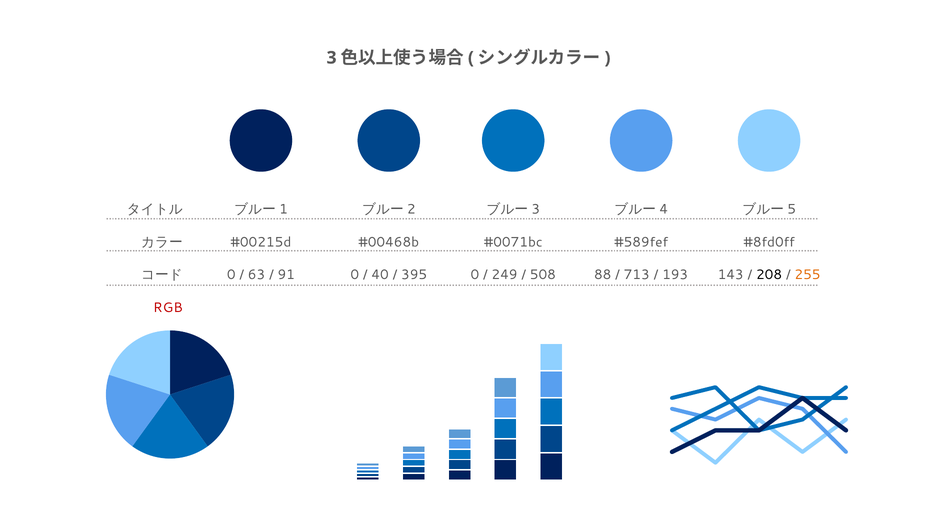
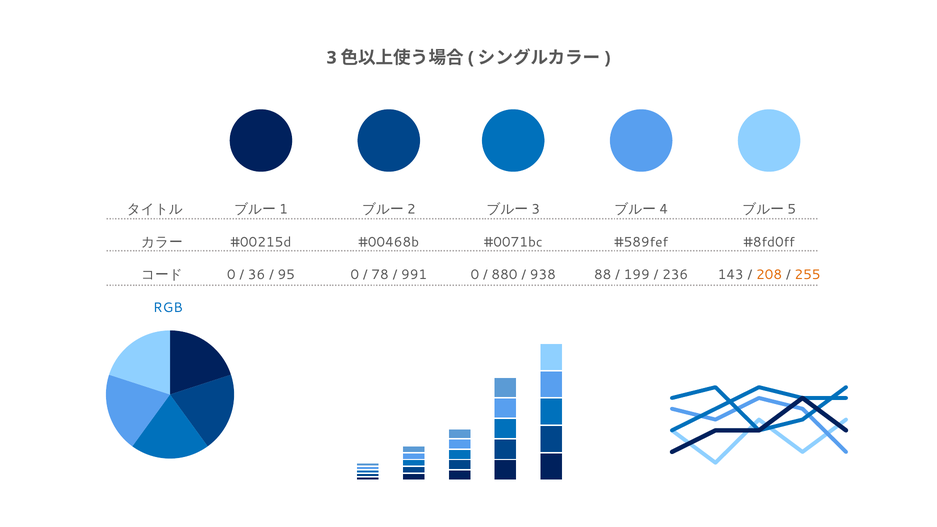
63: 63 -> 36 (257, 275)
91: 91 -> 95 (286, 275)
40: 40 -> 78 (380, 275)
395: 395 -> 991 (414, 275)
249: 249 -> 880 (504, 275)
508: 508 -> 938 (543, 275)
713: 713 -> 199 (637, 275)
193: 193 -> 236 (675, 275)
208 colour: black -> orange (769, 275)
RGB colour: red -> blue (168, 308)
